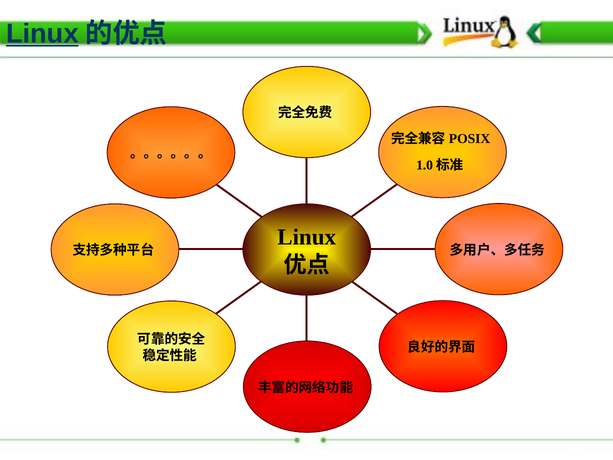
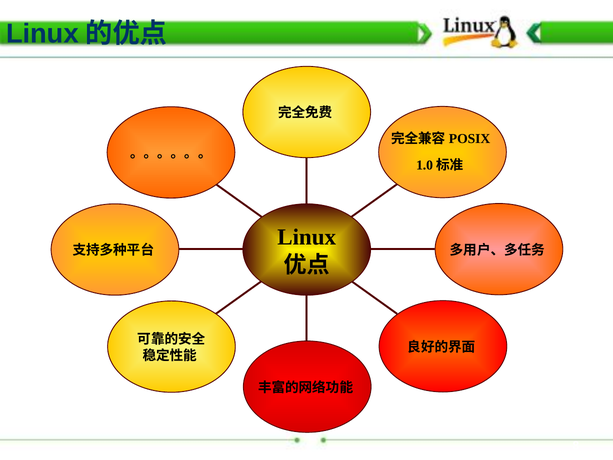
Linux underline: present -> none (42, 34)
